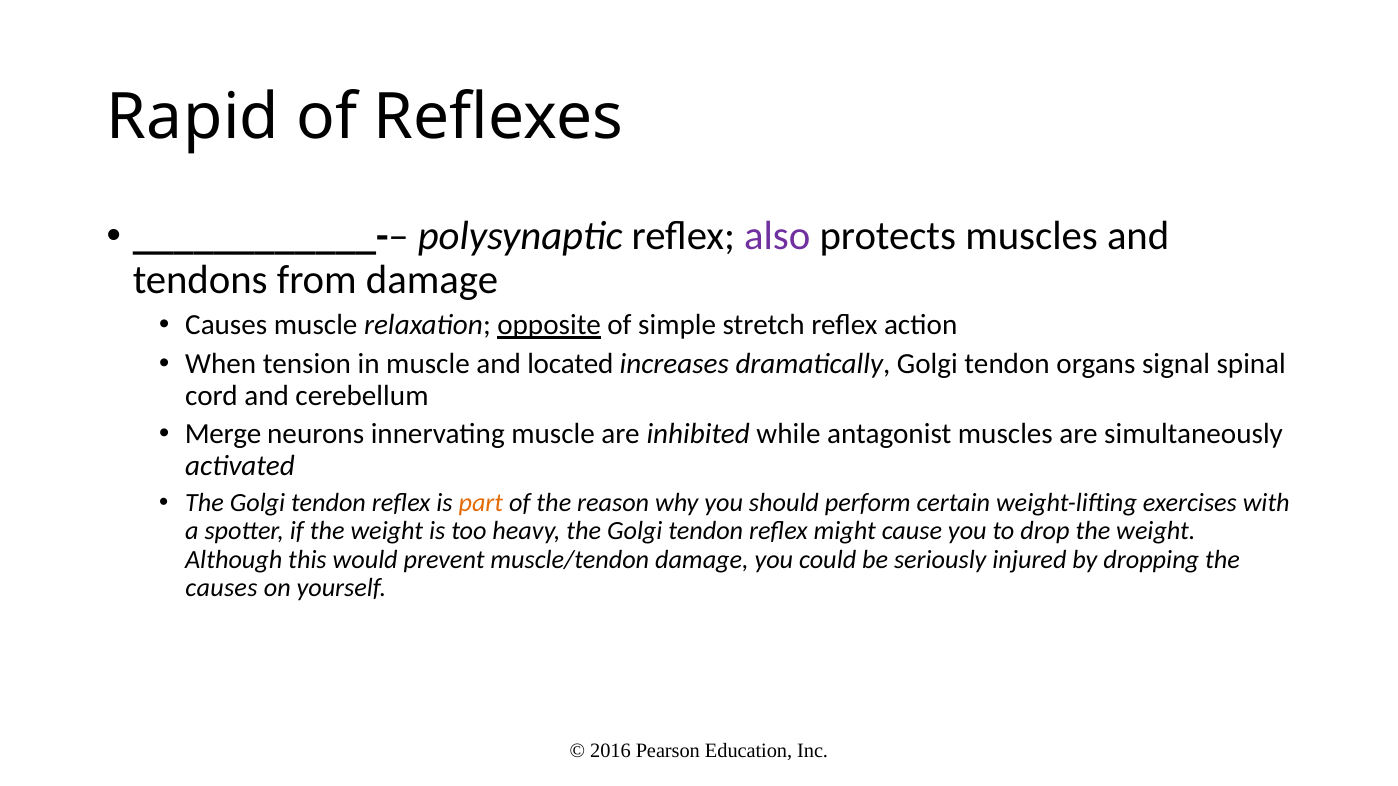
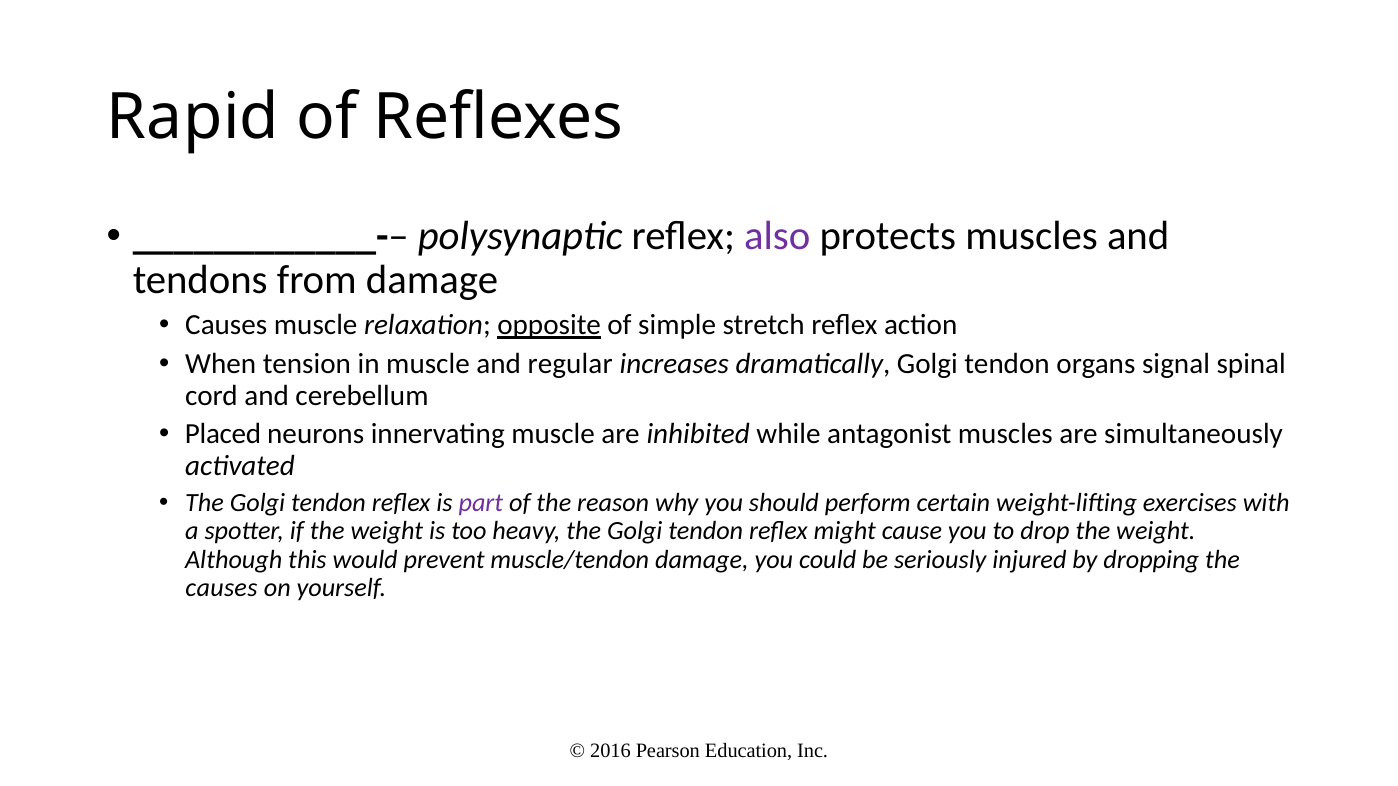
located: located -> regular (570, 364)
Merge: Merge -> Placed (223, 434)
part colour: orange -> purple (481, 503)
